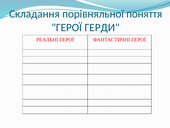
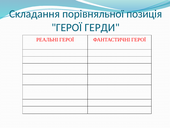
поняття: поняття -> позиція (144, 14)
